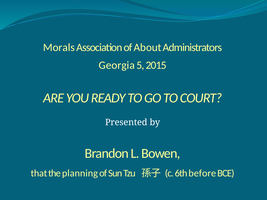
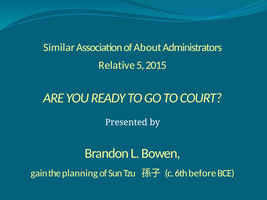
Morals: Morals -> Similar (59, 47)
Georgia: Georgia -> Relative (117, 65)
that: that -> gain (39, 173)
